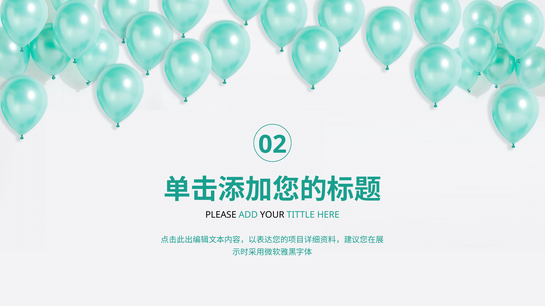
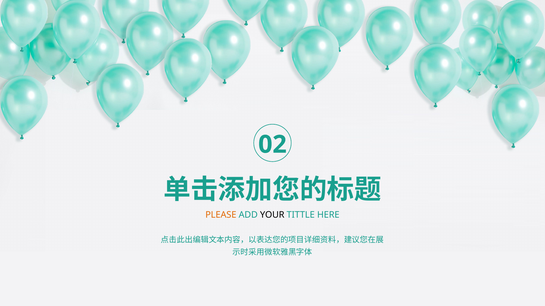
PLEASE colour: black -> orange (221, 215)
